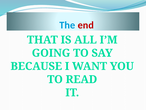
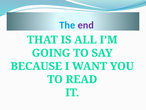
end colour: red -> purple (86, 25)
